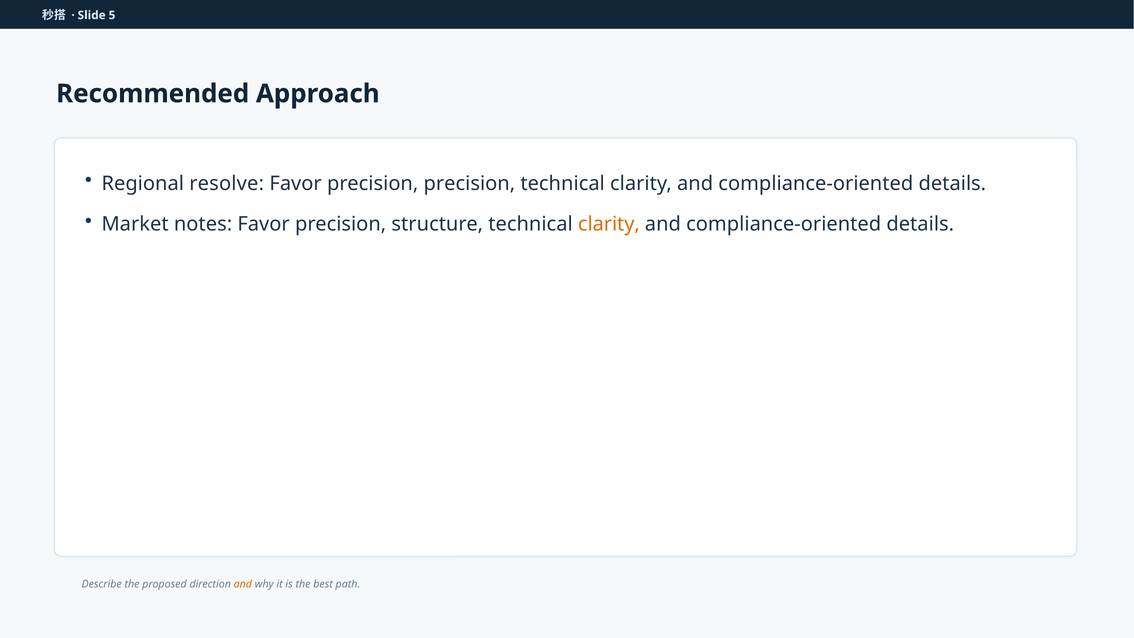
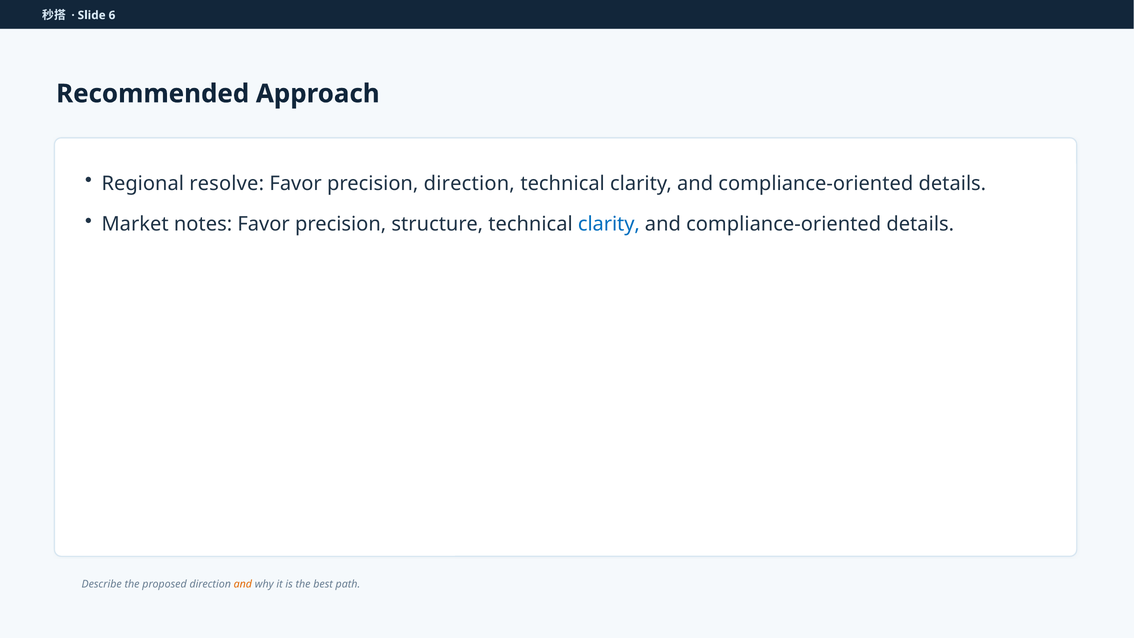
5: 5 -> 6 (112, 15)
precision precision: precision -> direction (469, 184)
clarity colour: orange -> blue (609, 224)
